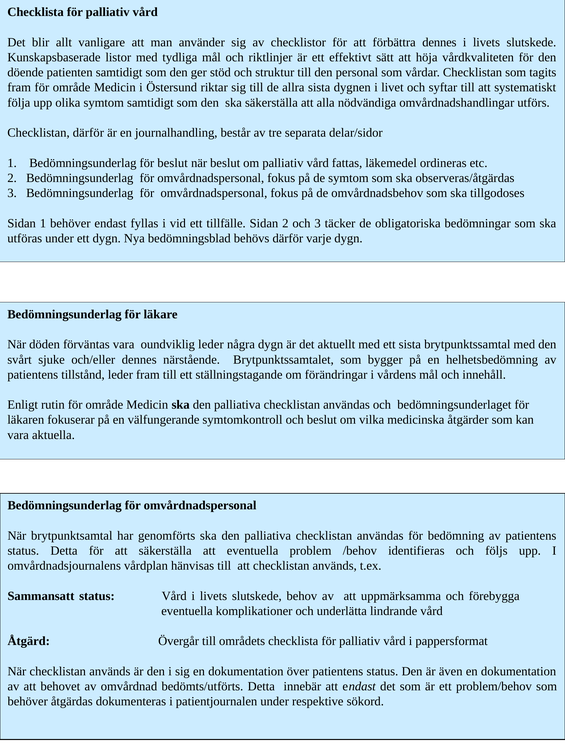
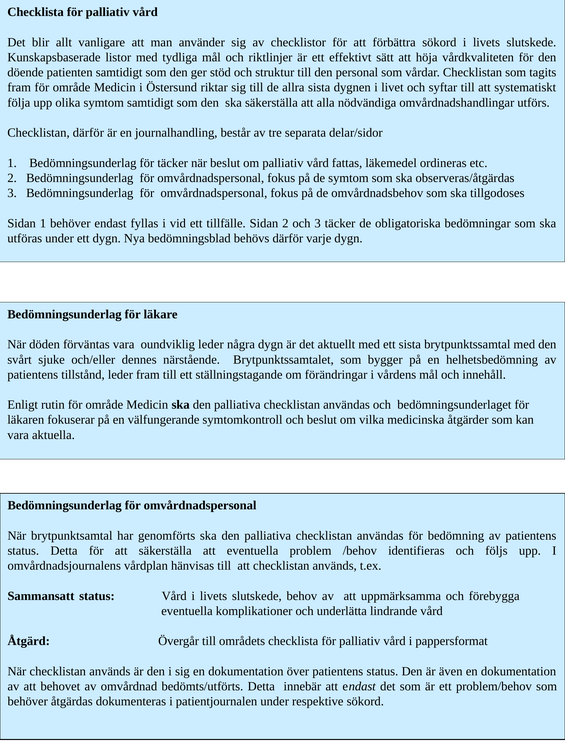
förbättra dennes: dennes -> sökord (439, 42)
för beslut: beslut -> täcker (173, 163)
